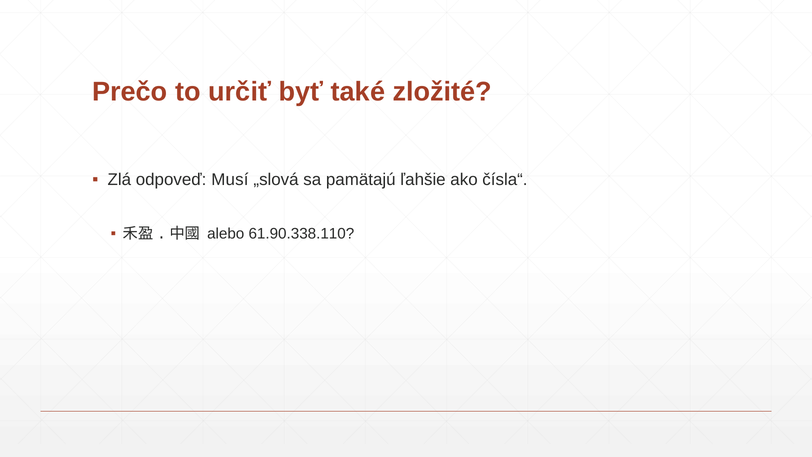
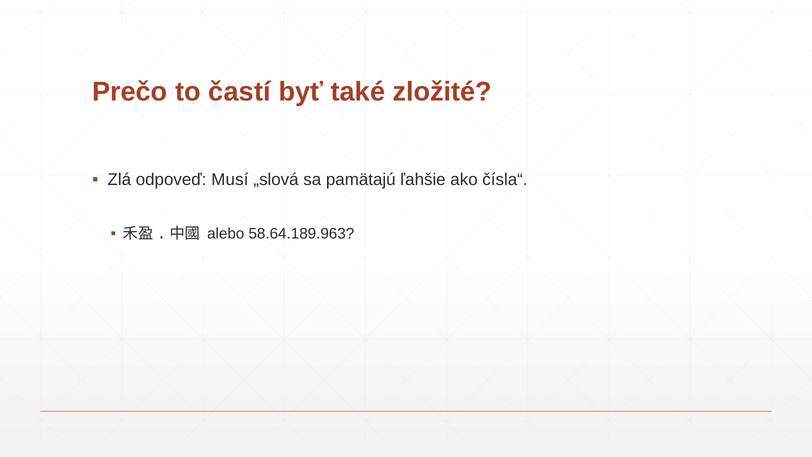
určiť: určiť -> častí (240, 92)
61.90.338.110: 61.90.338.110 -> 58.64.189.963 (301, 234)
